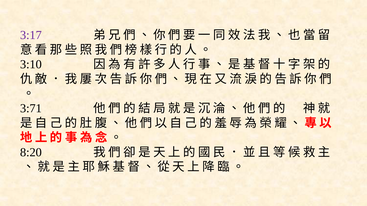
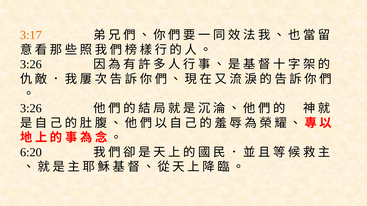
3:17 colour: purple -> orange (31, 35)
3:10: 3:10 -> 3:26 (31, 65)
3:71: 3:71 -> 3:26 (31, 109)
8:20: 8:20 -> 6:20 (31, 153)
